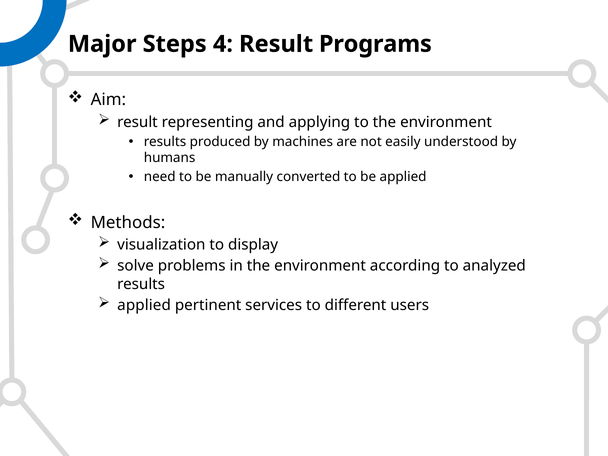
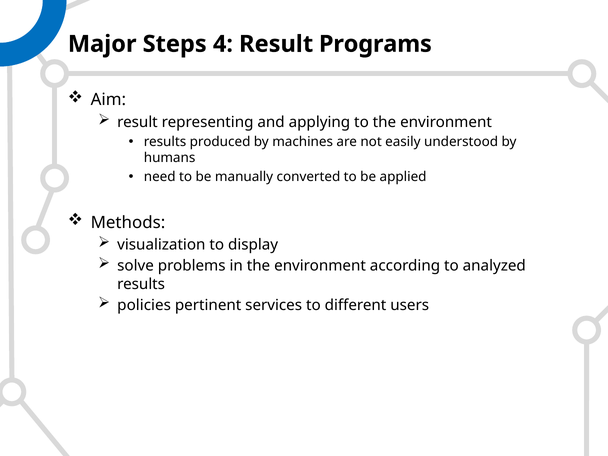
applied: applied -> policies (144, 305)
